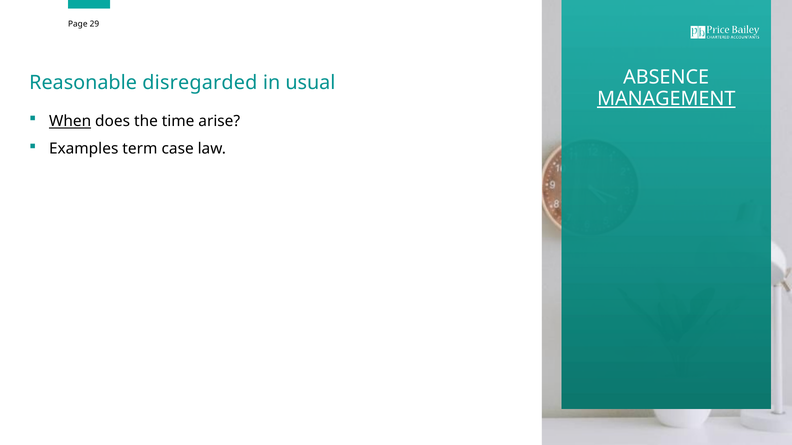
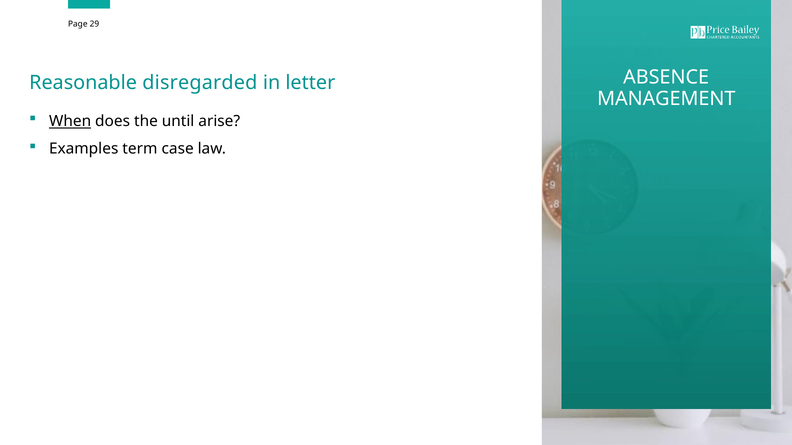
usual: usual -> letter (310, 83)
MANAGEMENT underline: present -> none (666, 99)
time: time -> until (178, 121)
